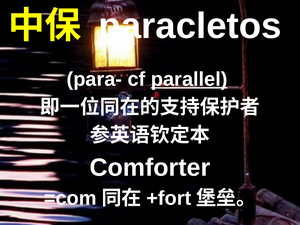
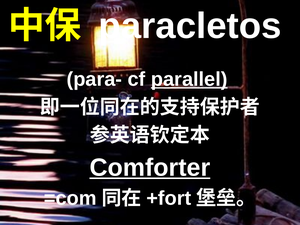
Comforter underline: none -> present (150, 168)
